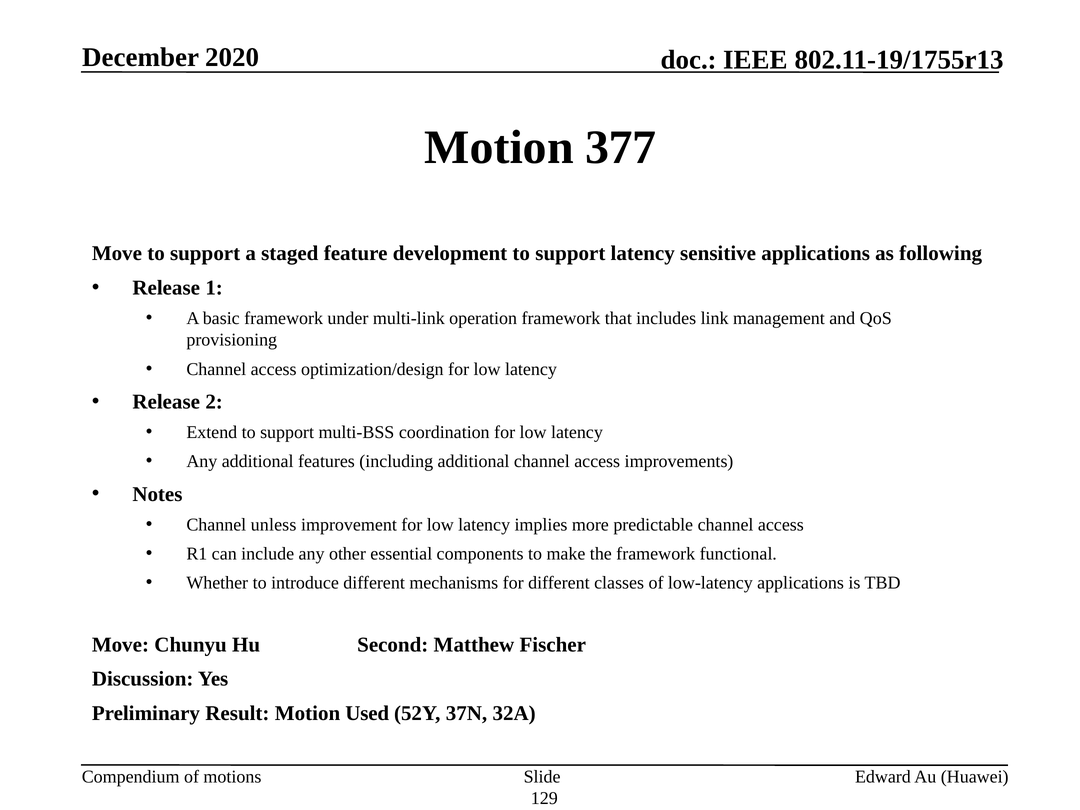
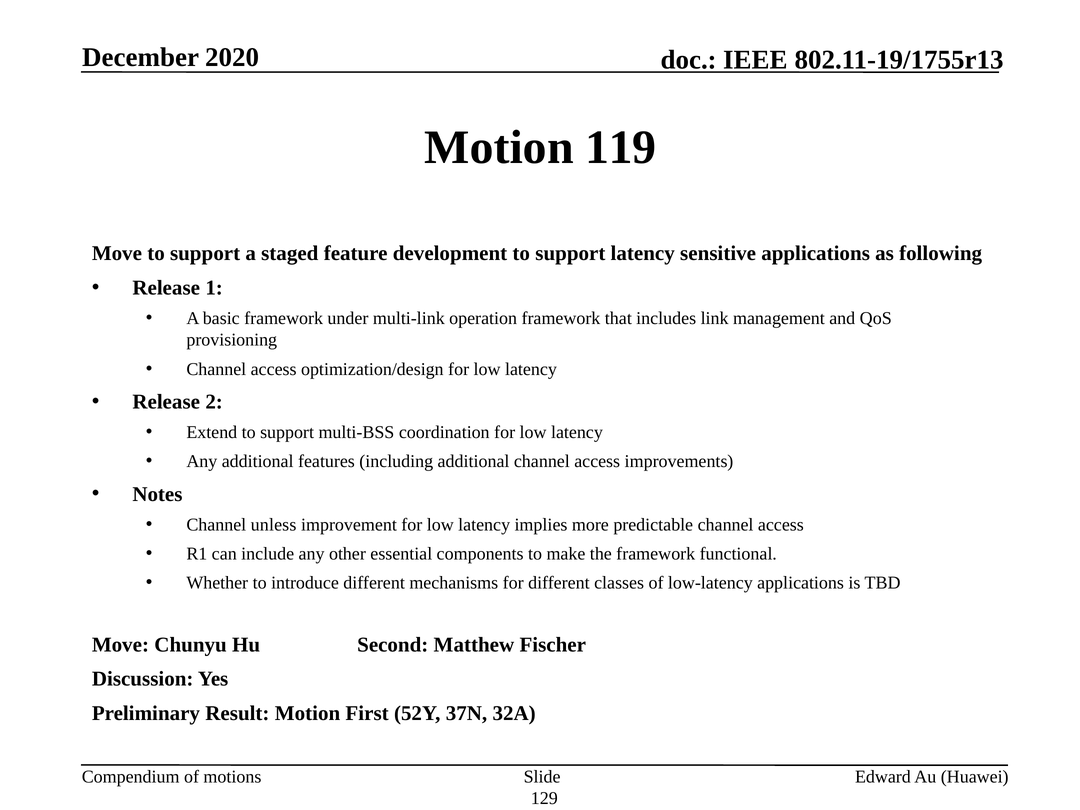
377: 377 -> 119 (621, 147)
Used: Used -> First (367, 713)
